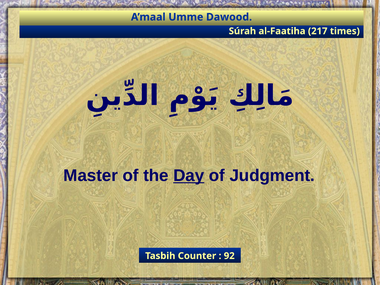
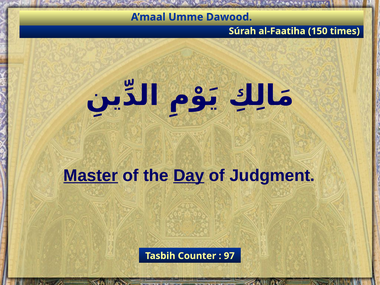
217: 217 -> 150 (318, 31)
Master underline: none -> present (91, 176)
92: 92 -> 97 (229, 256)
